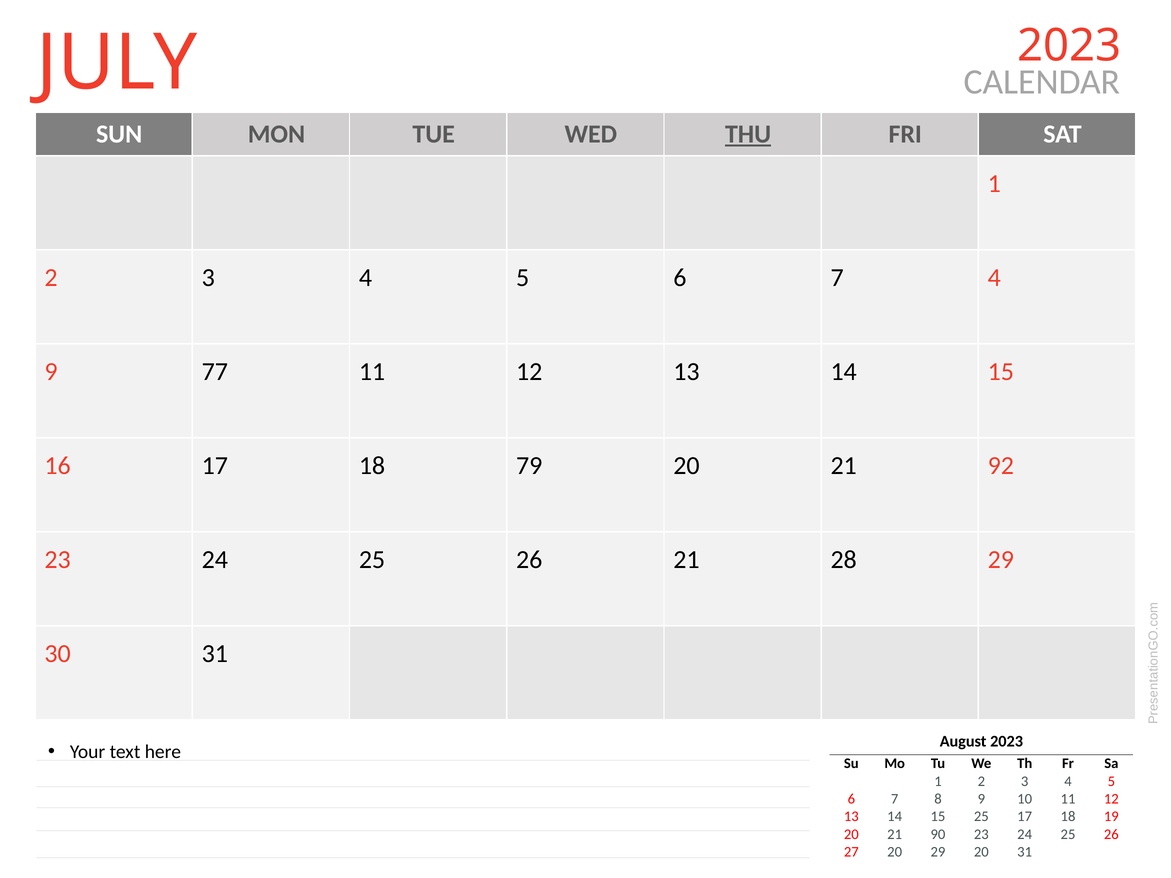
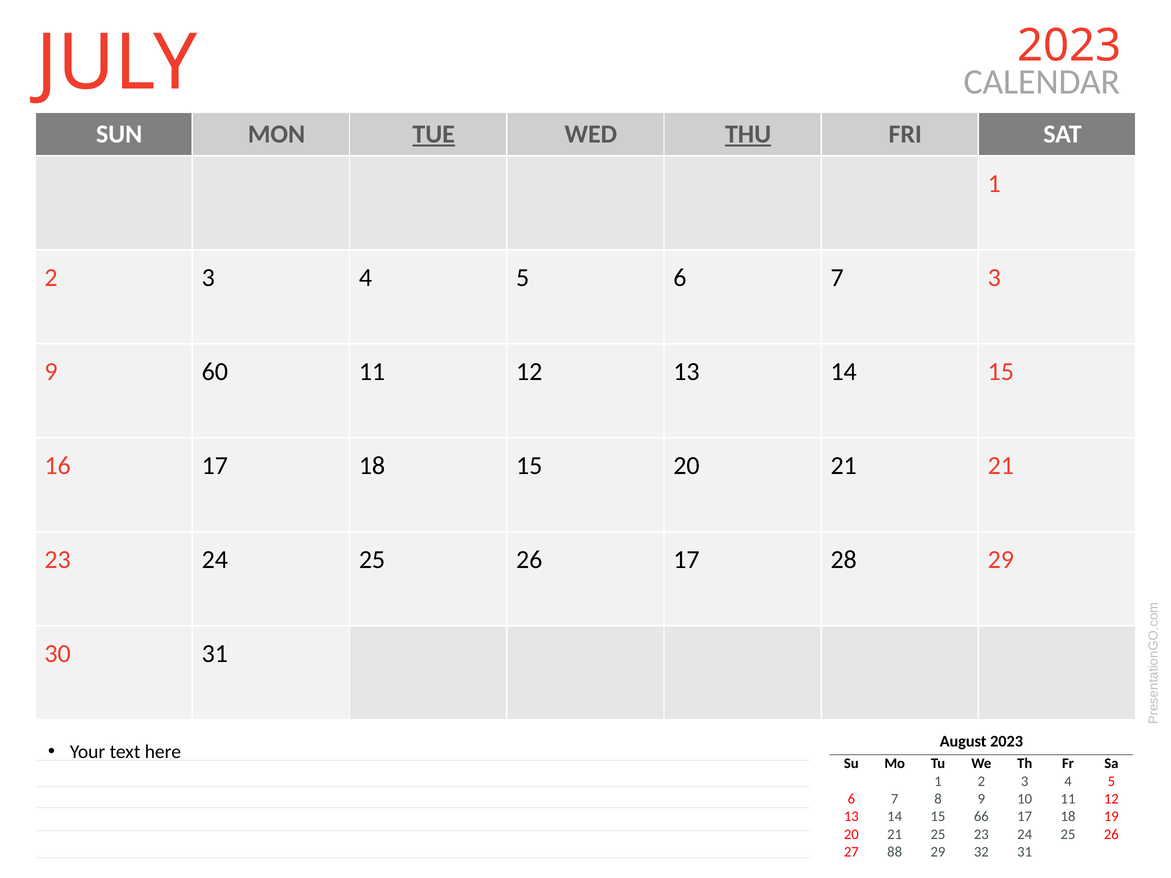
TUE underline: none -> present (434, 134)
7 4: 4 -> 3 (994, 278)
77: 77 -> 60 (215, 372)
18 79: 79 -> 15 (529, 466)
21 92: 92 -> 21 (1001, 466)
26 21: 21 -> 17 (686, 560)
15 25: 25 -> 66 (981, 817)
21 90: 90 -> 25 (938, 834)
27 20: 20 -> 88 (895, 852)
29 20: 20 -> 32 (981, 852)
